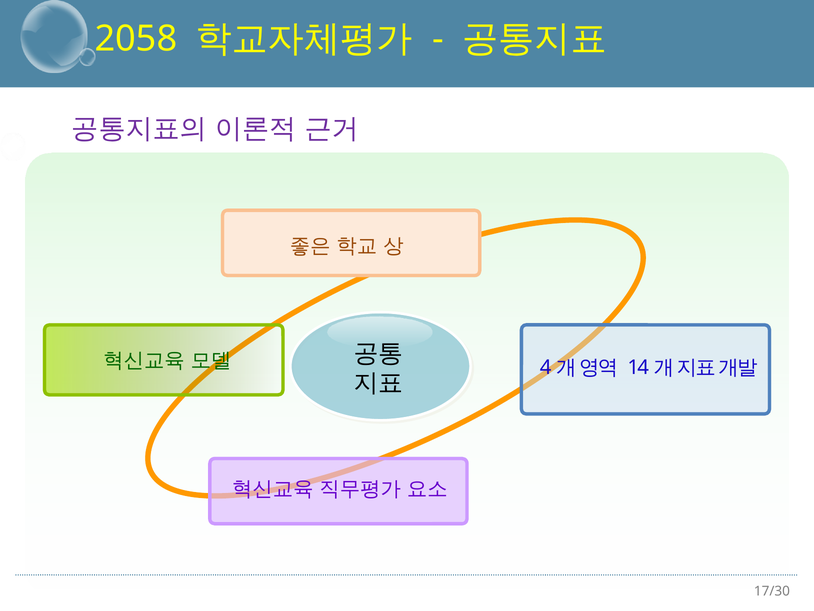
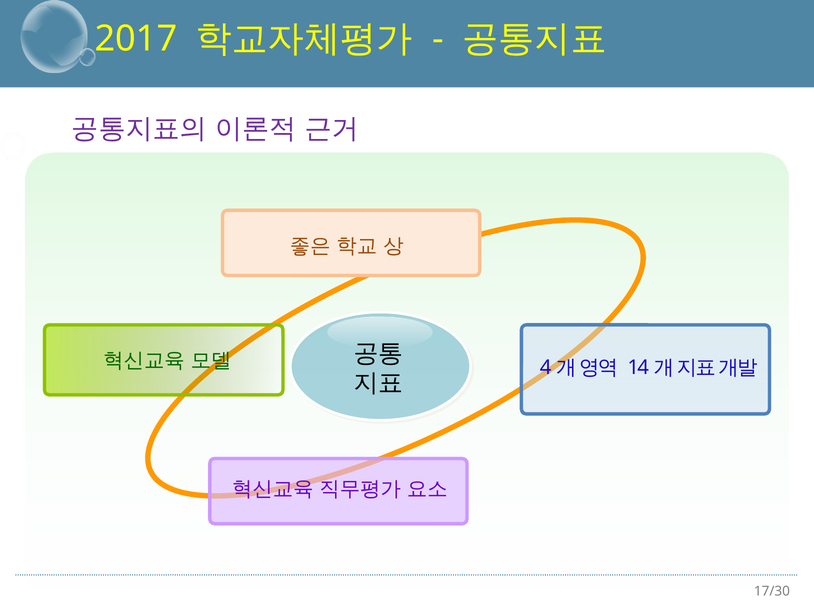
2058: 2058 -> 2017 (136, 39)
